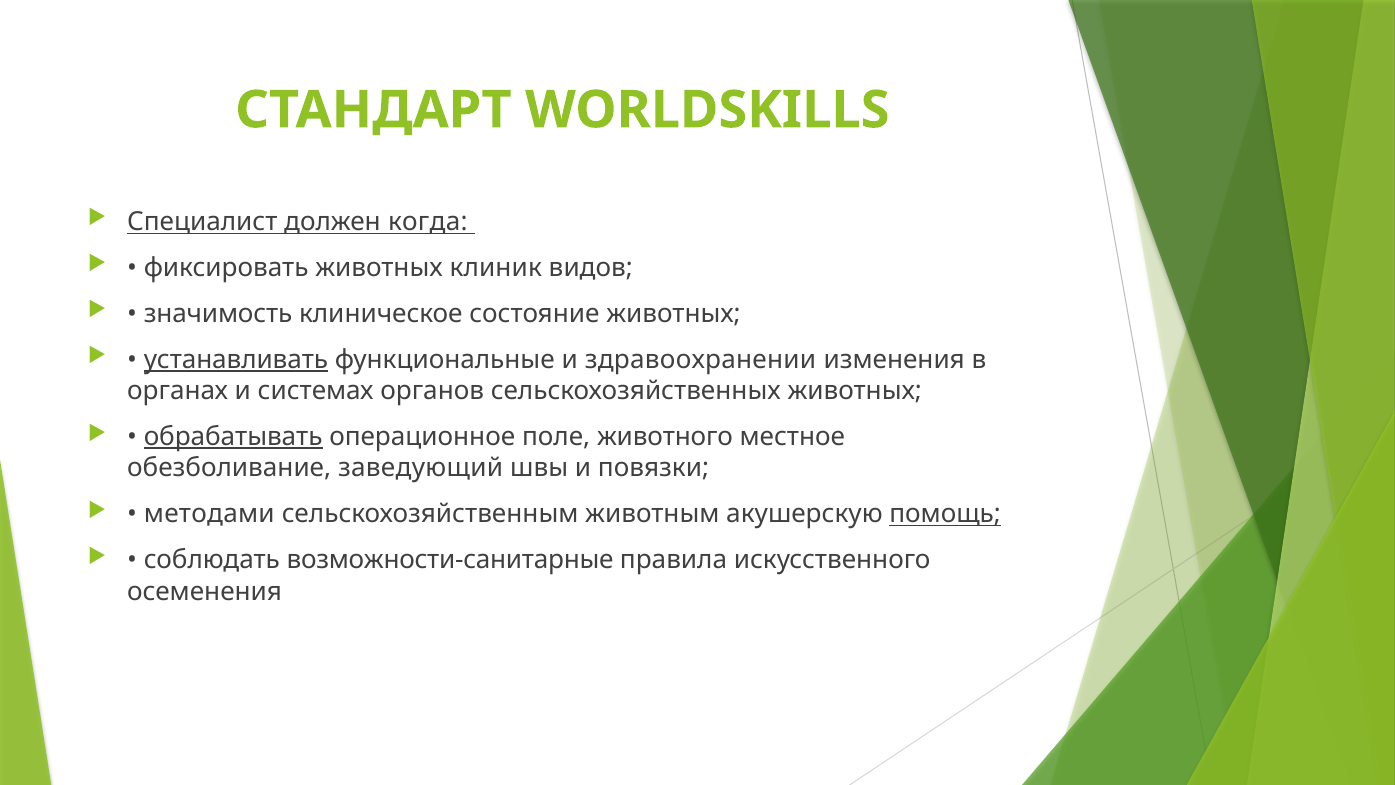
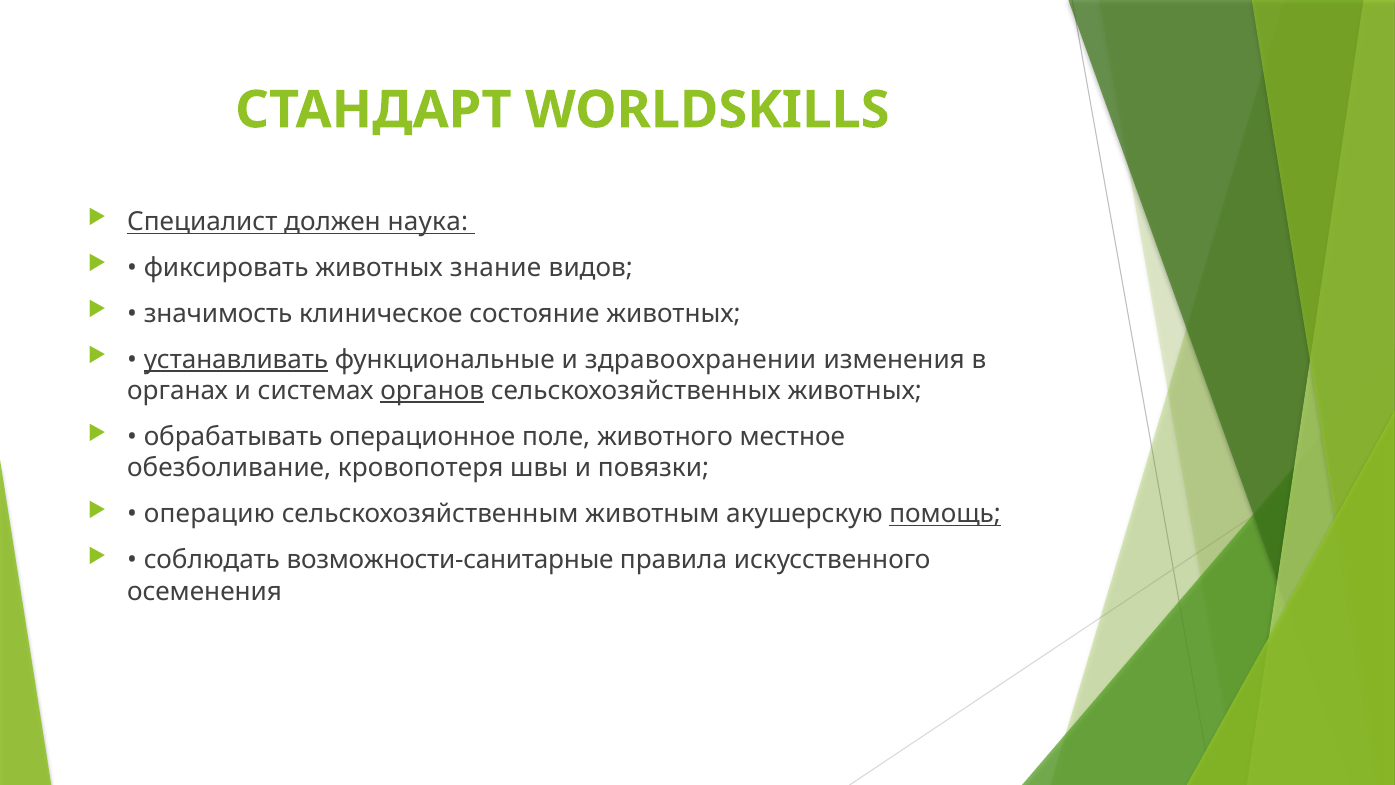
когда: когда -> наука (428, 222)
клиник: клиник -> знание (496, 268)
органов underline: none -> present (432, 391)
обрабатывать underline: present -> none (233, 437)
заведующий: заведующий -> кровопотеря (421, 468)
методами: методами -> операцию (209, 514)
